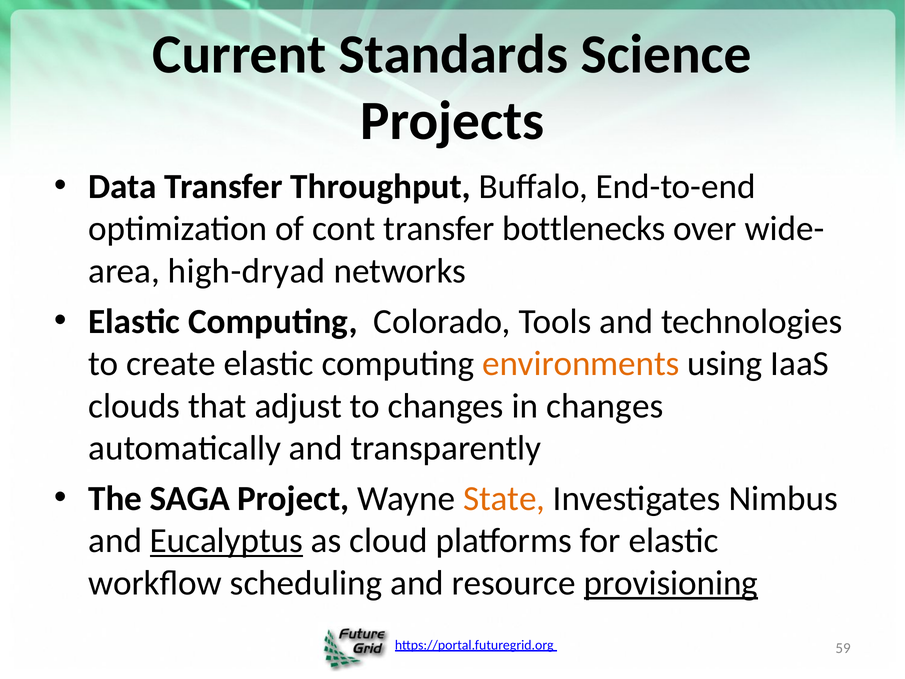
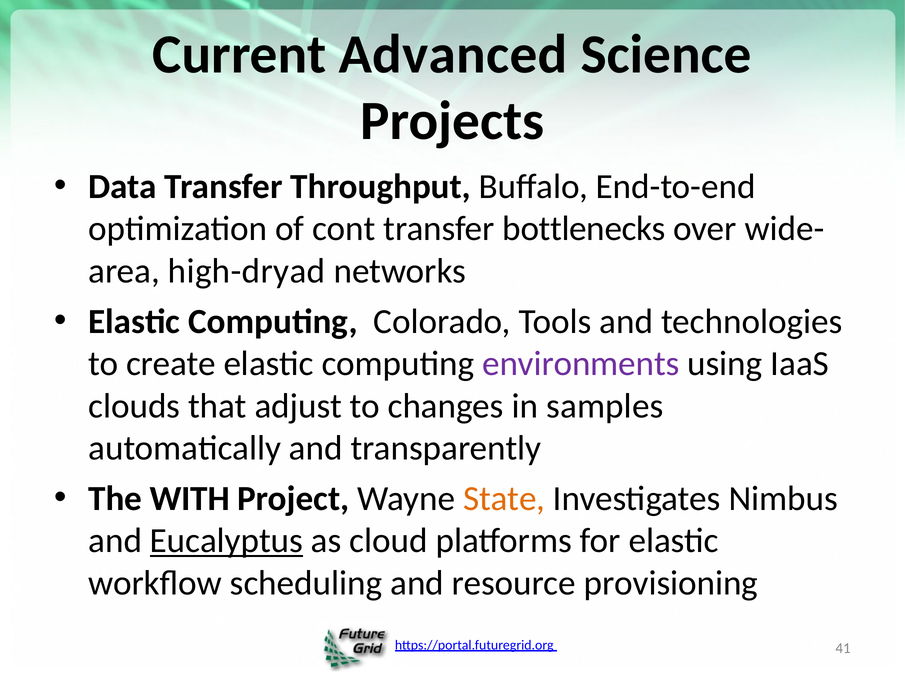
Standards: Standards -> Advanced (453, 54)
environments colour: orange -> purple (581, 364)
in changes: changes -> samples (605, 406)
SAGA: SAGA -> WITH (190, 498)
provisioning underline: present -> none (671, 583)
59: 59 -> 41 (843, 648)
